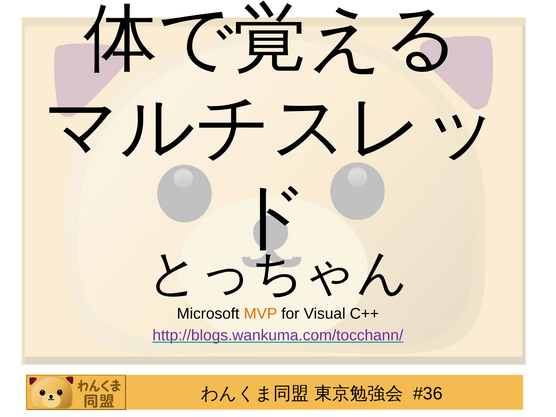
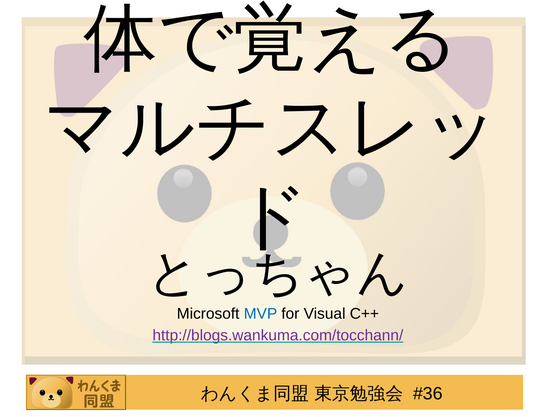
MVP colour: orange -> blue (261, 314)
